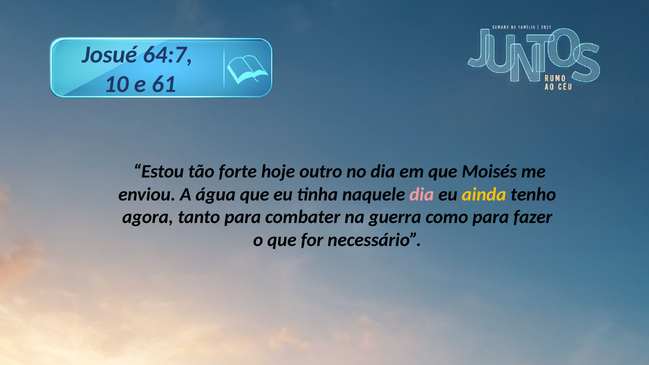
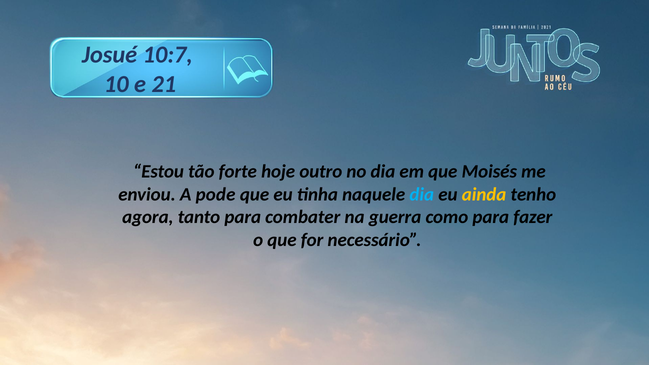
64:7: 64:7 -> 10:7 (168, 55)
61: 61 -> 21 (164, 84)
água: água -> pode (216, 194)
dia colour: pink -> light blue (422, 194)
